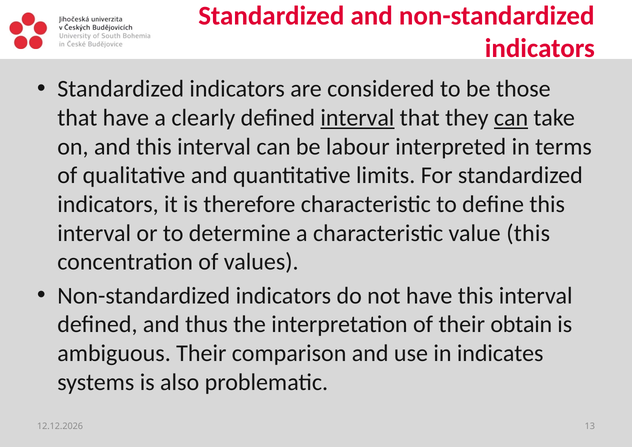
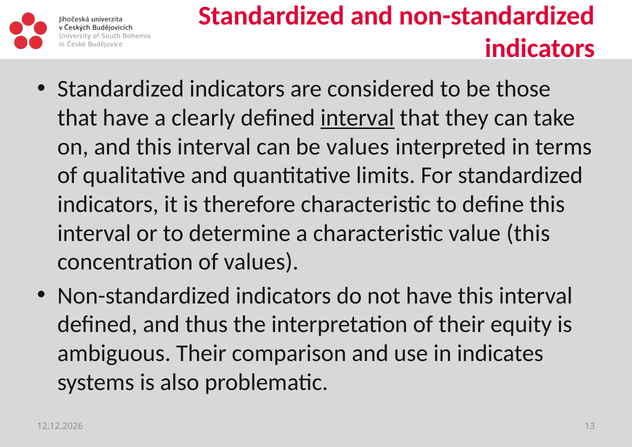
can underline: present -> none (511, 118)
be labour: labour -> values (358, 147)
obtain: obtain -> equity (521, 324)
